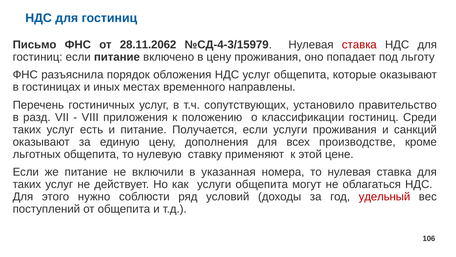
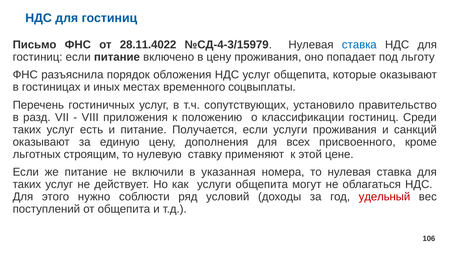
28.11.2062: 28.11.2062 -> 28.11.4022 (148, 45)
ставка colour: red -> blue (359, 45)
направлены: направлены -> соцвыплаты (262, 87)
производстве: производстве -> присвоенного (357, 142)
льготных общепита: общепита -> строящим (91, 154)
